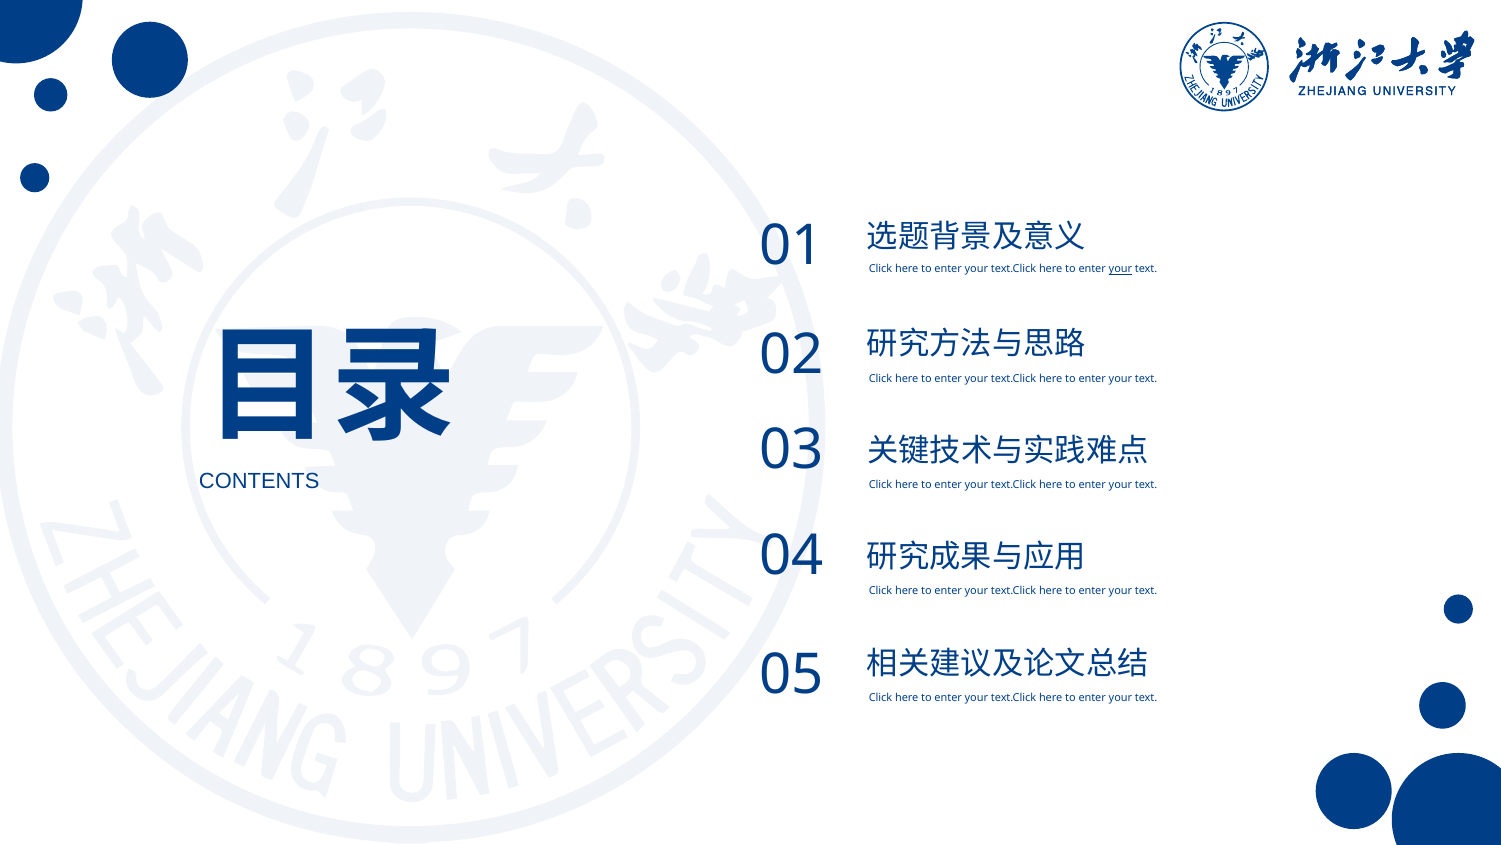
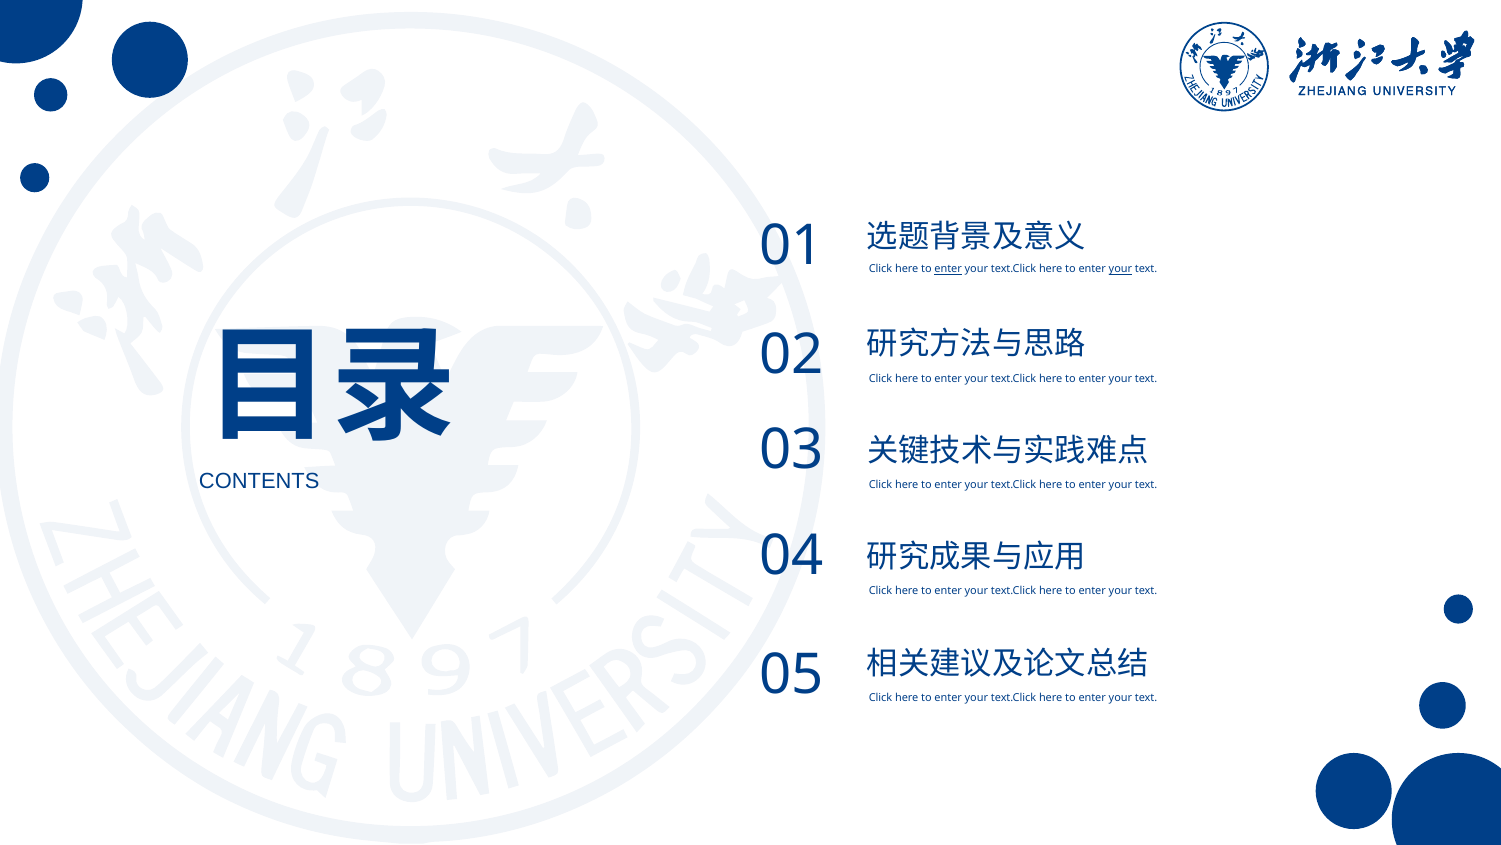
enter underline: none -> present (948, 269)
